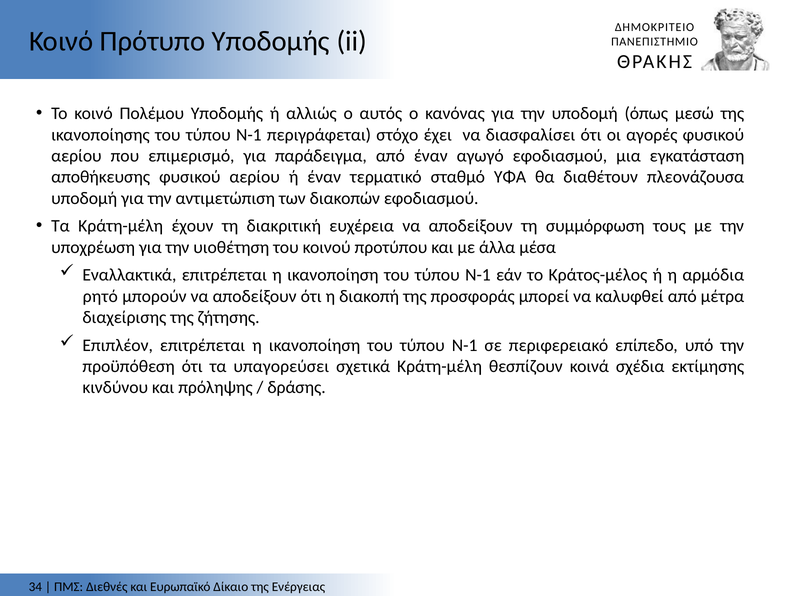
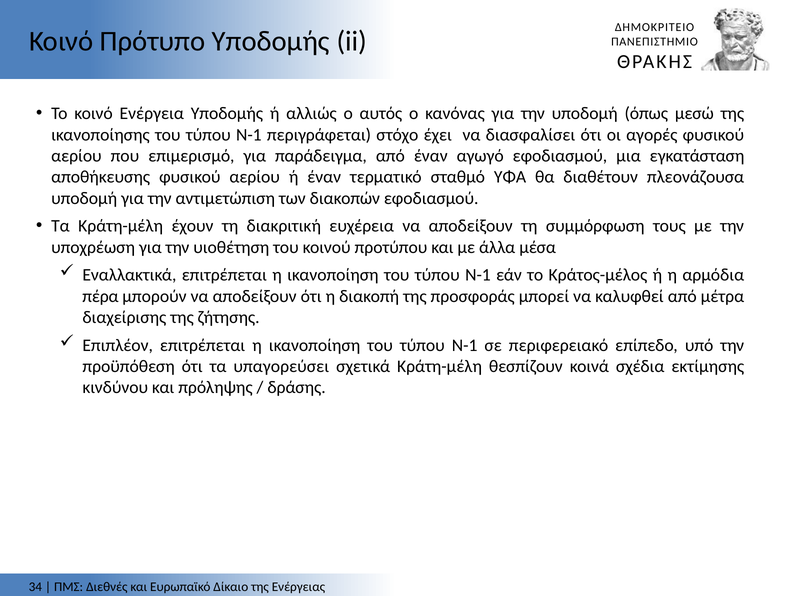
Πολέμου: Πολέμου -> Ενέργεια (152, 113)
ρητό: ρητό -> πέρα (100, 296)
